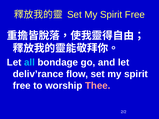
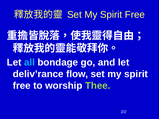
Thee colour: pink -> light green (98, 86)
